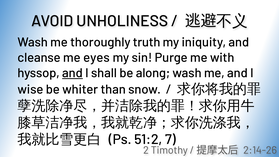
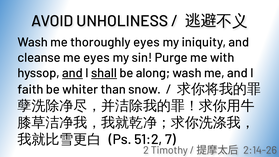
thoroughly truth: truth -> eyes (147, 42)
shall underline: none -> present (104, 73)
wise: wise -> faith (30, 90)
